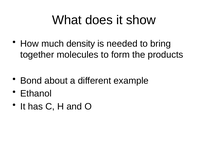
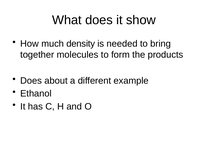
Bond: Bond -> Does (31, 81)
